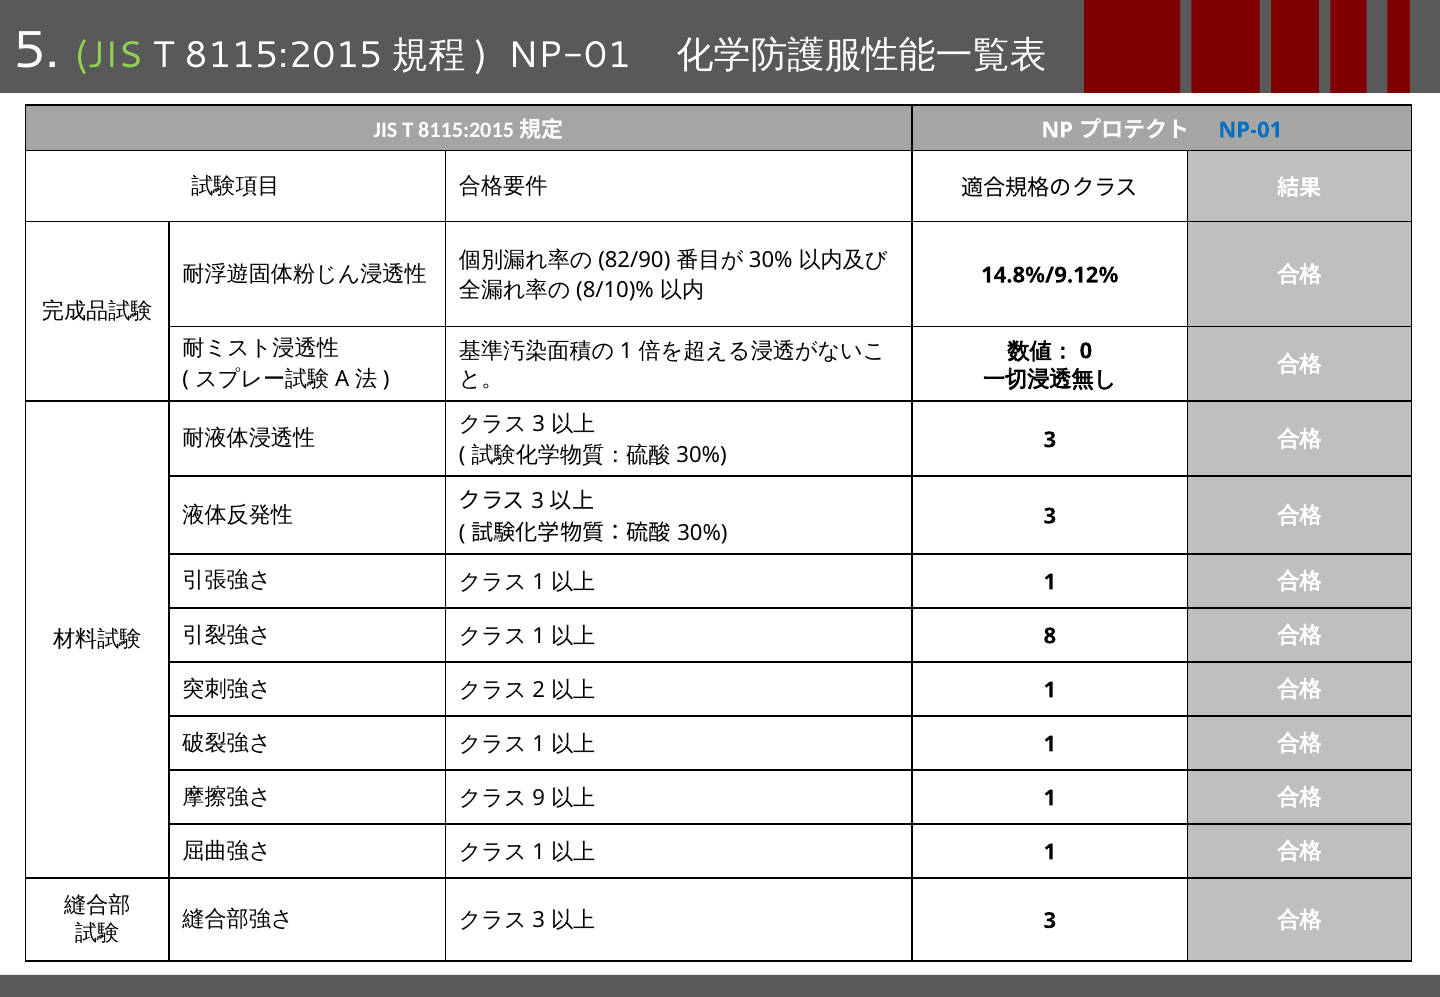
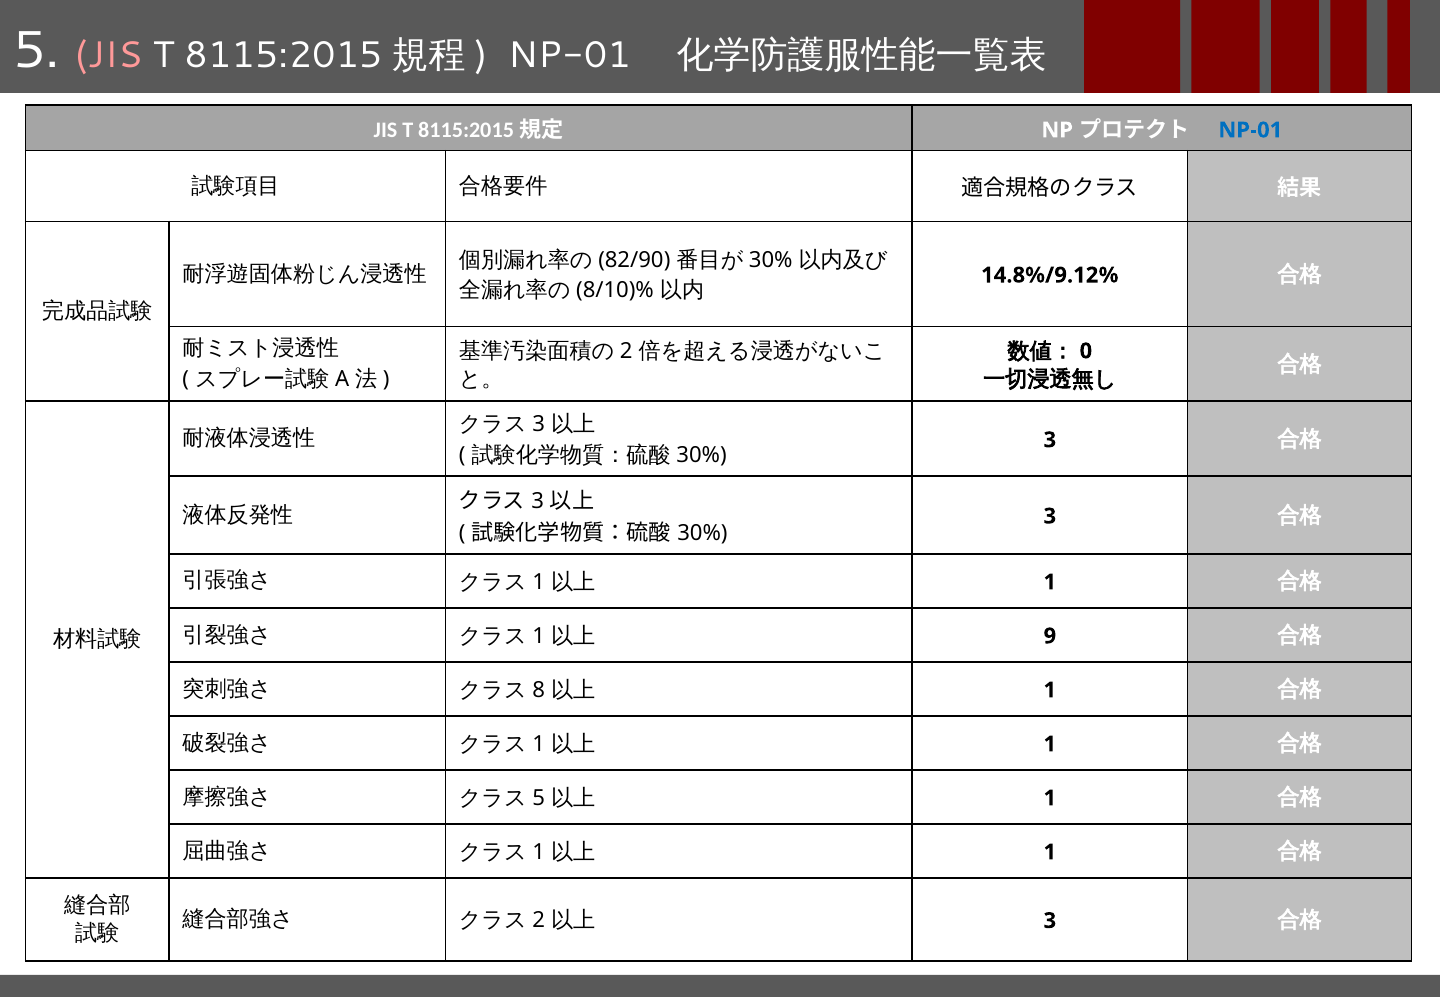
JIS colour: light green -> pink (108, 55)
1: 1 -> 2 (626, 351)
8: 8 -> 9 (1050, 636)
2: 2 -> 8 (539, 690)
9: 9 -> 5 (539, 798)
3: 3 -> 2 (539, 921)
